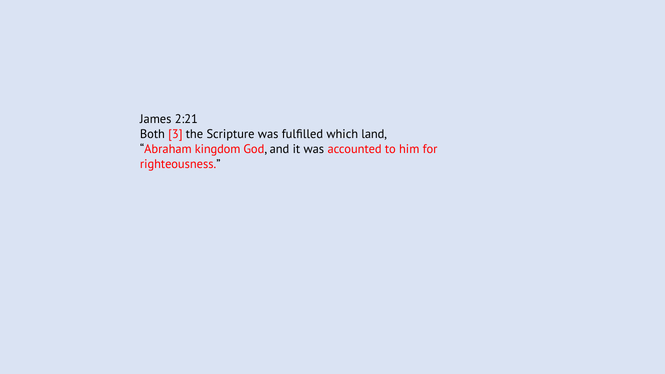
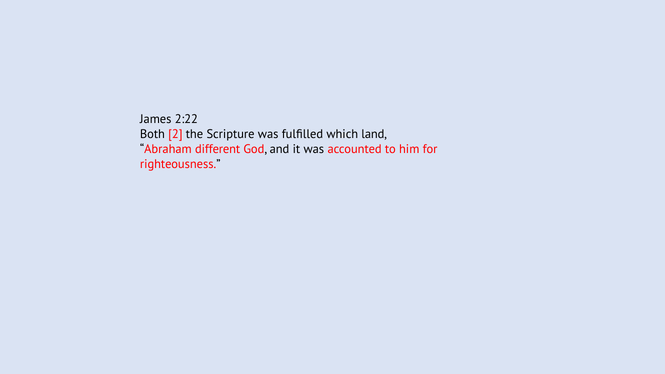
2:21: 2:21 -> 2:22 (186, 119)
3: 3 -> 2 (175, 134)
kingdom: kingdom -> different (218, 149)
